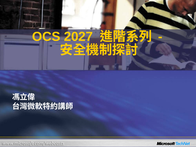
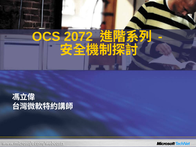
2027: 2027 -> 2072 (78, 37)
